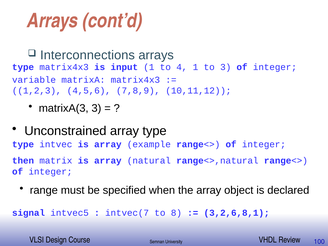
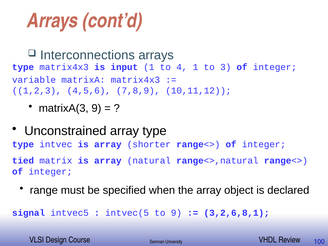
matrixA(3 3: 3 -> 9 (96, 108)
example: example -> shorter (149, 144)
then: then -> tied (23, 161)
intvec(7: intvec(7 -> intvec(5 (127, 213)
to 8: 8 -> 9 (176, 213)
